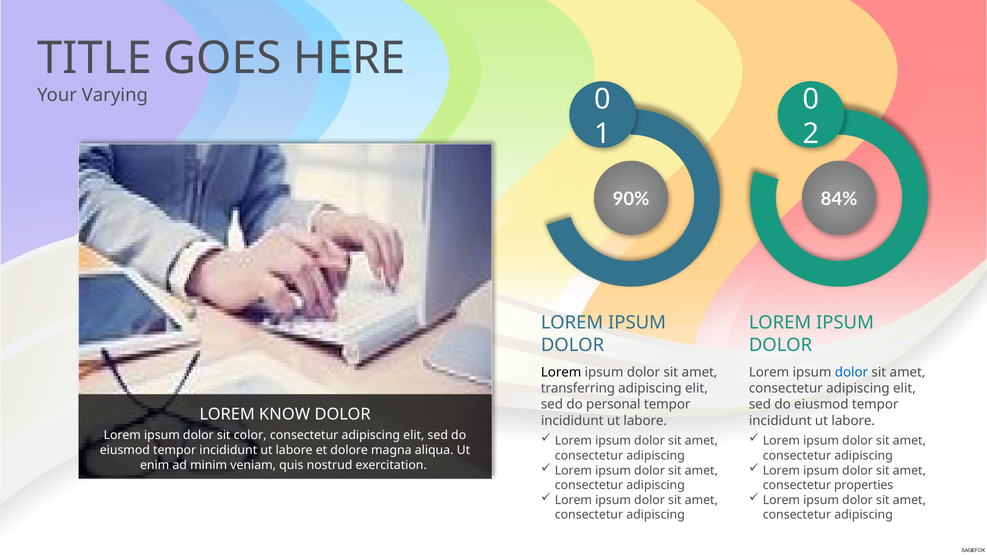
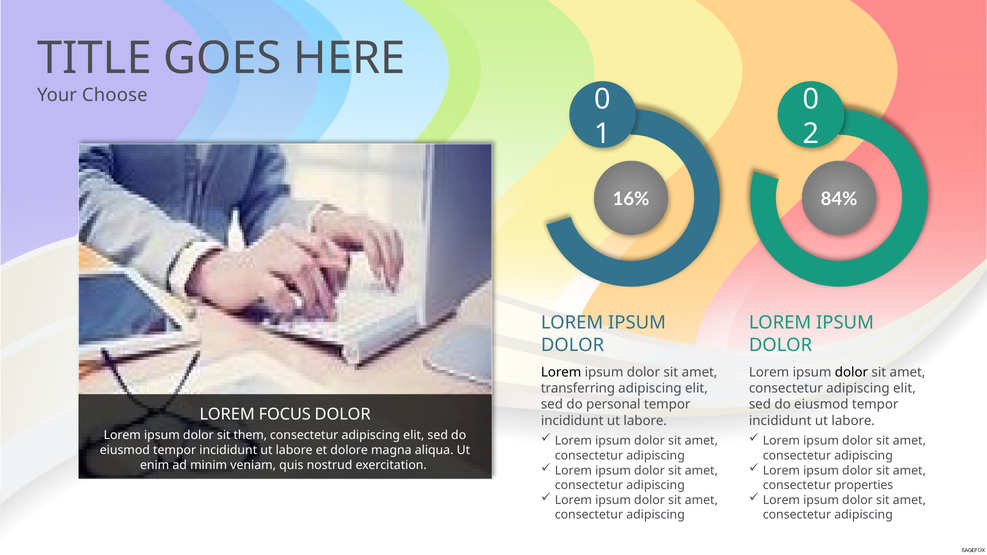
Varying: Varying -> Choose (115, 95)
90%: 90% -> 16% (631, 199)
dolor colour: blue -> black (851, 373)
KNOW: KNOW -> FOCUS (285, 414)
color: color -> them (250, 436)
